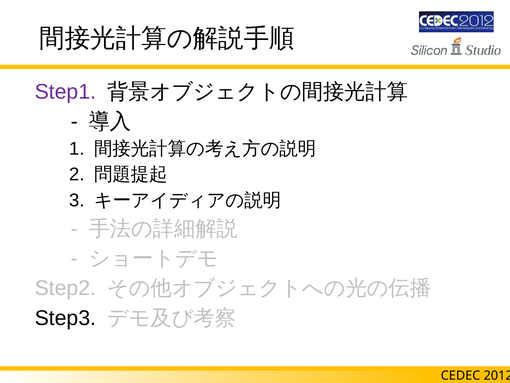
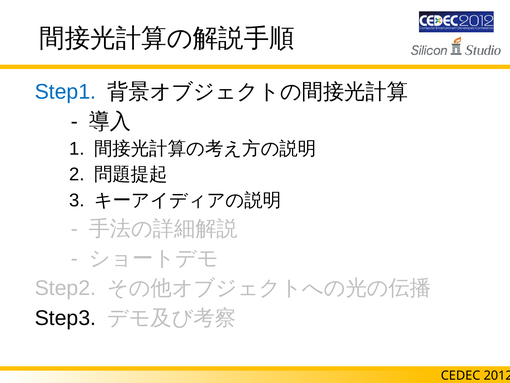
Step1 colour: purple -> blue (65, 92)
